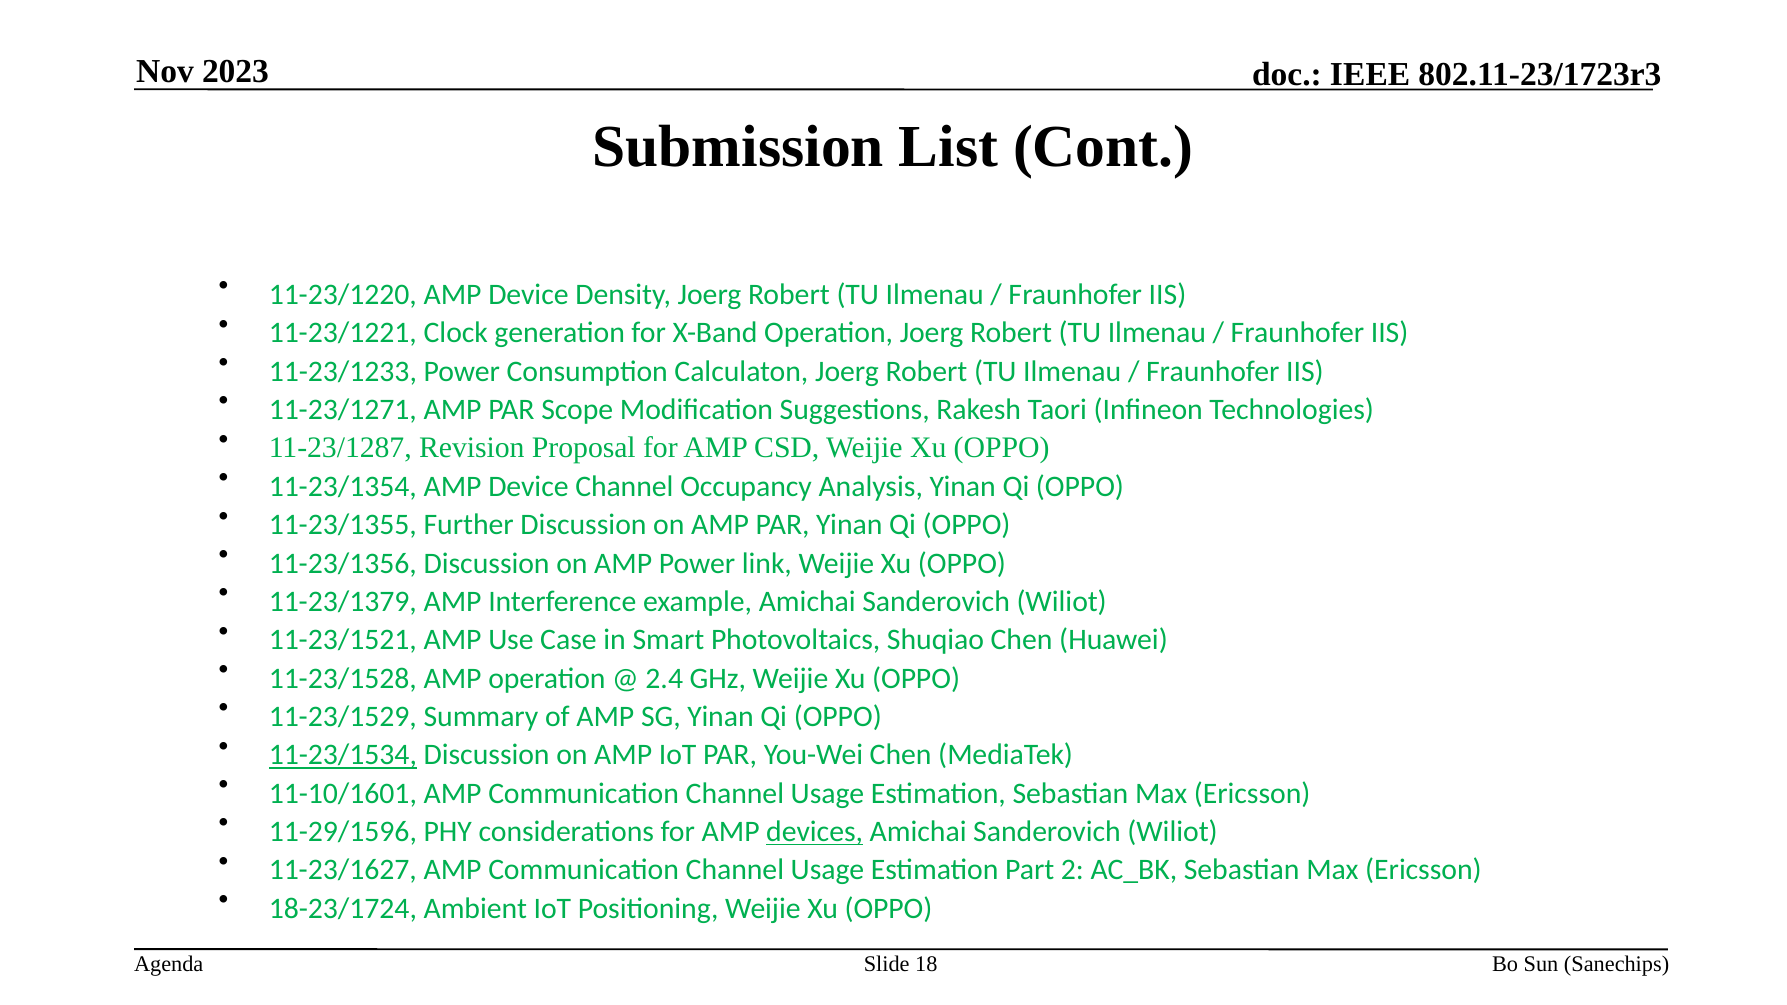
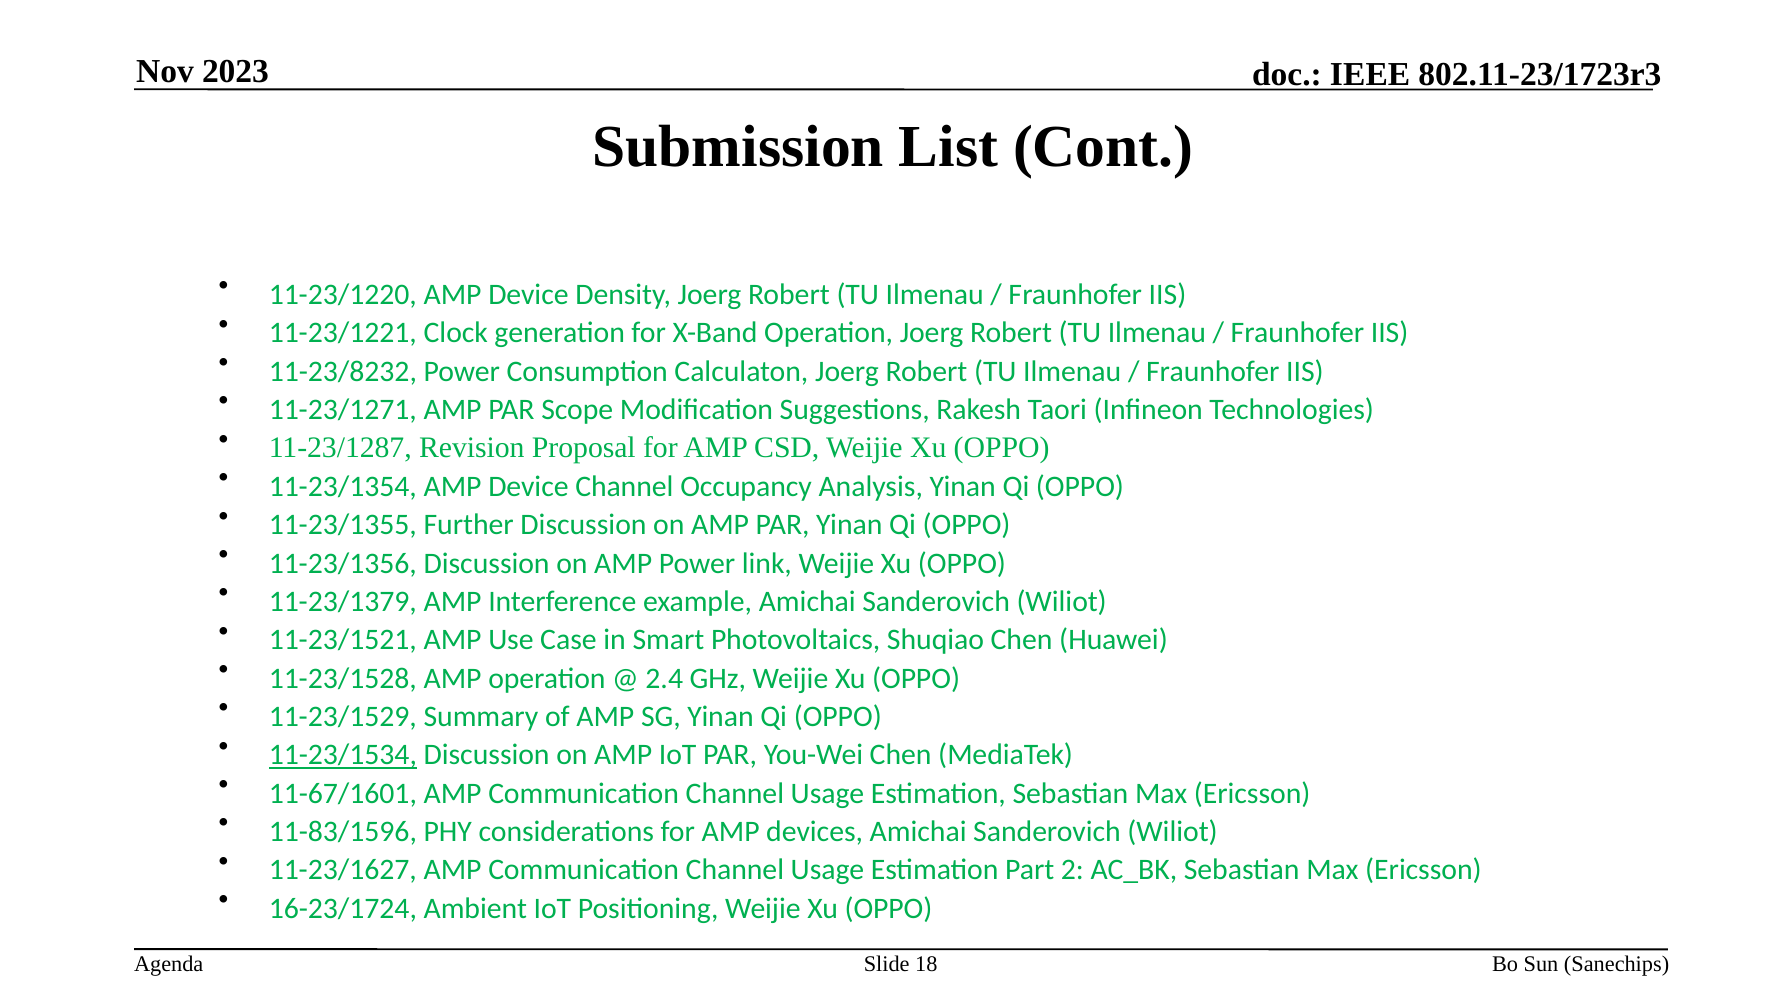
11-23/1233: 11-23/1233 -> 11-23/8232 (343, 372)
11-10/1601: 11-10/1601 -> 11-67/1601 (343, 793)
11-29/1596: 11-29/1596 -> 11-83/1596 (343, 832)
devices underline: present -> none (815, 832)
18-23/1724: 18-23/1724 -> 16-23/1724 (343, 909)
